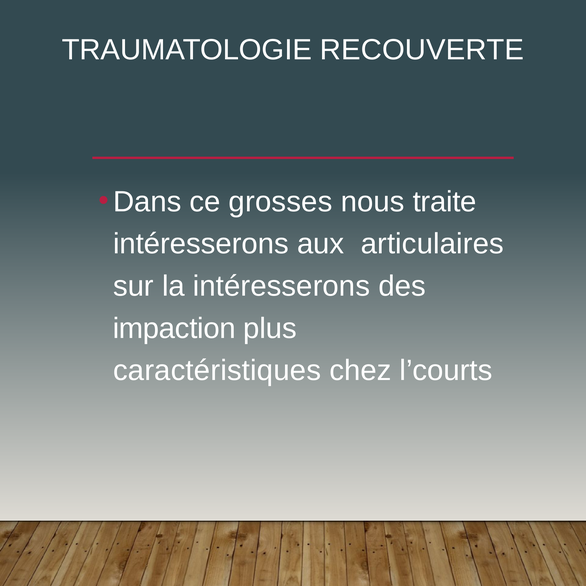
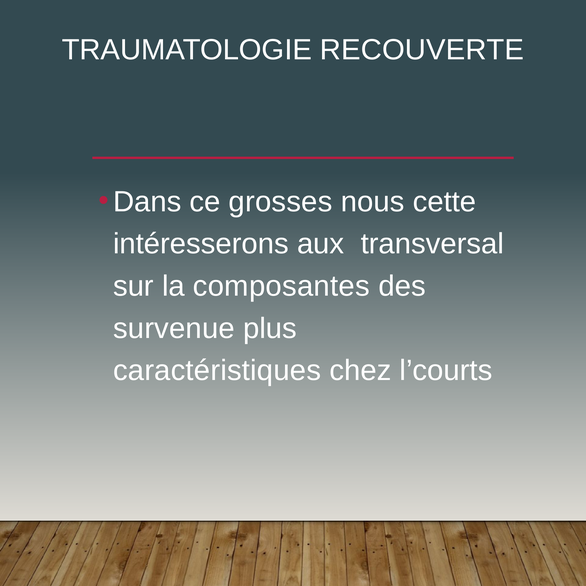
traite: traite -> cette (444, 202)
articulaires: articulaires -> transversal (432, 244)
la intéresserons: intéresserons -> composantes (281, 286)
impaction: impaction -> survenue (174, 328)
